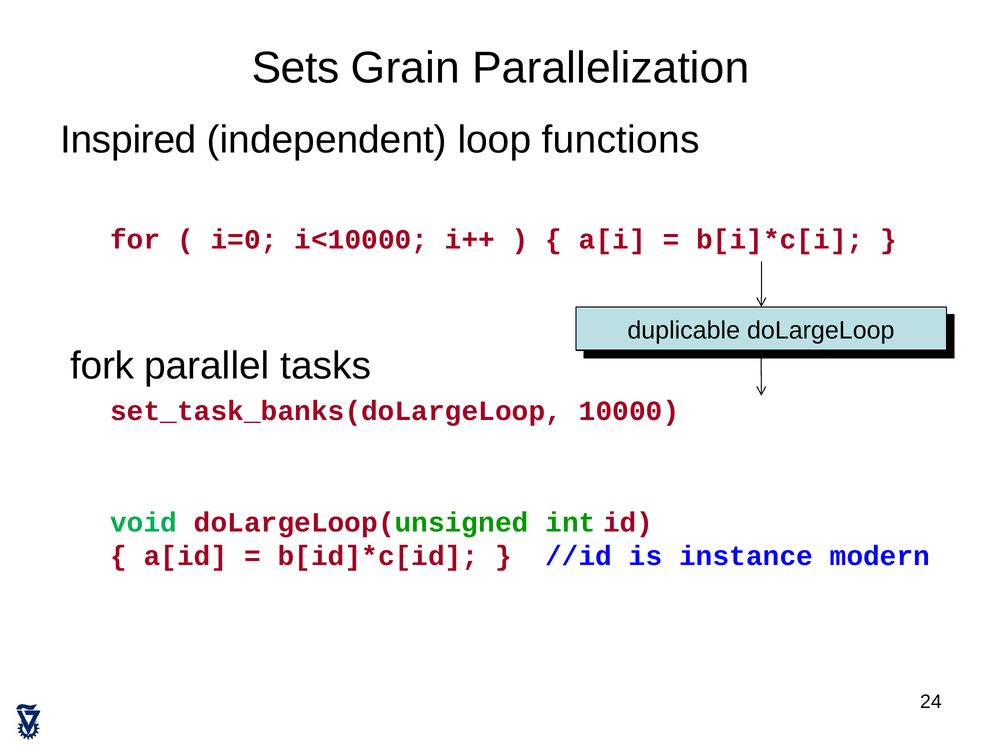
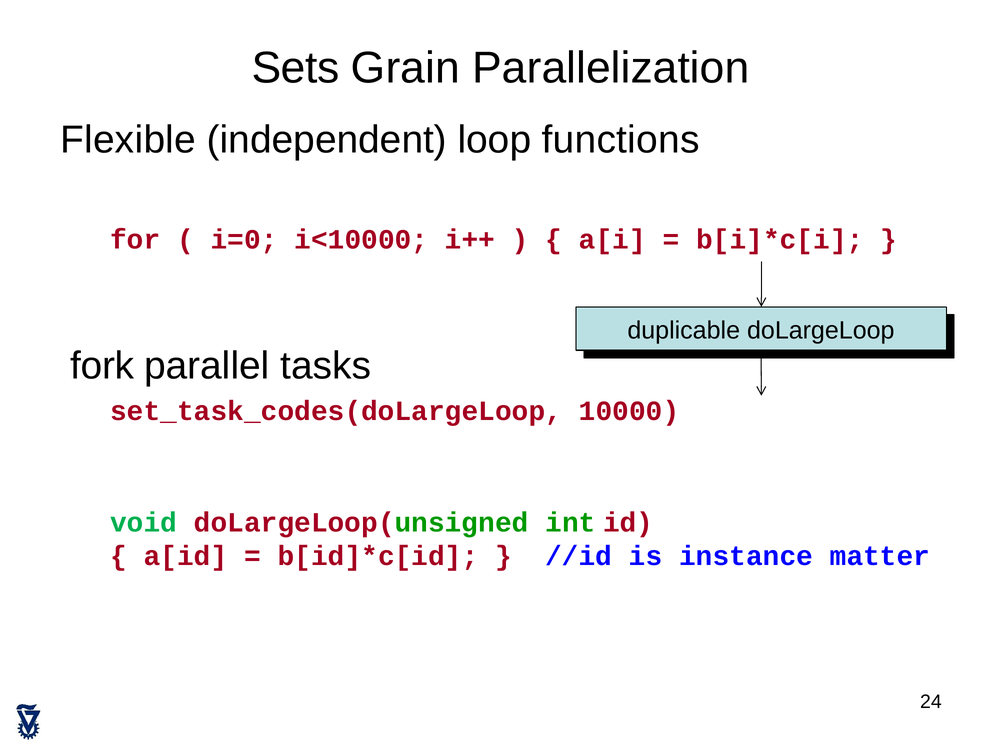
Inspired: Inspired -> Flexible (128, 140)
set_task_banks(doLargeLoop: set_task_banks(doLargeLoop -> set_task_codes(doLargeLoop (336, 411)
modern: modern -> matter (880, 555)
